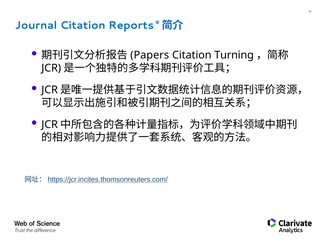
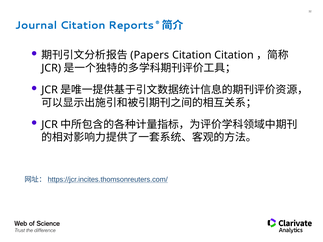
Citation Turning: Turning -> Citation (234, 55)
